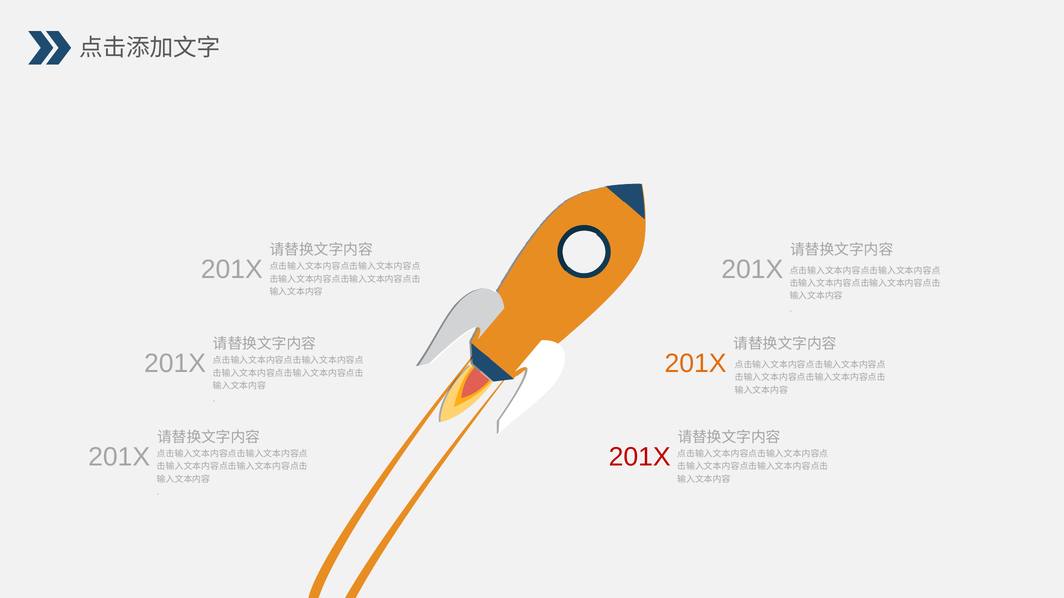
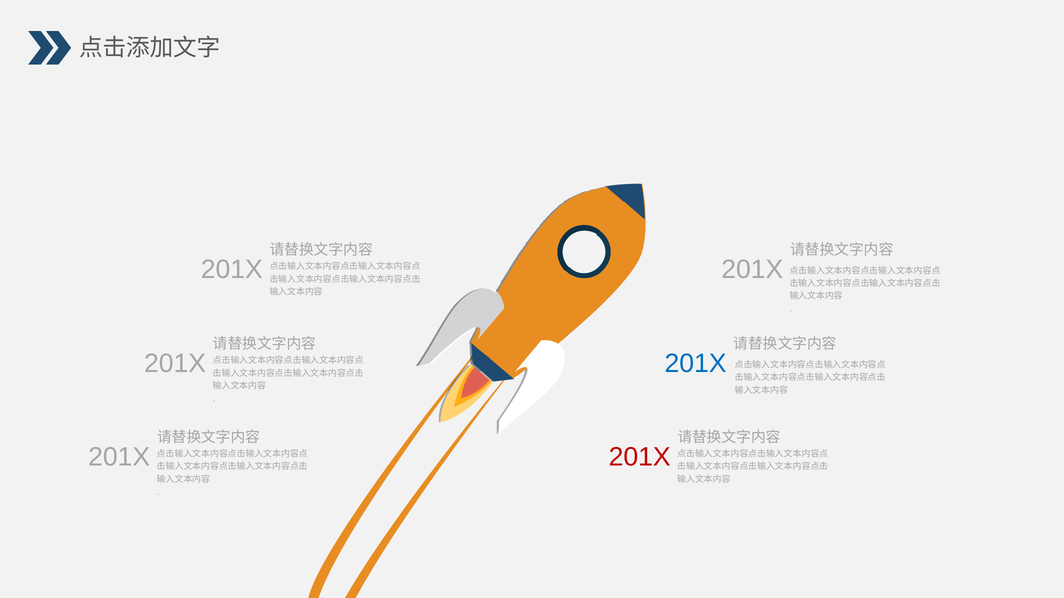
201X colour: orange -> blue (696, 364)
